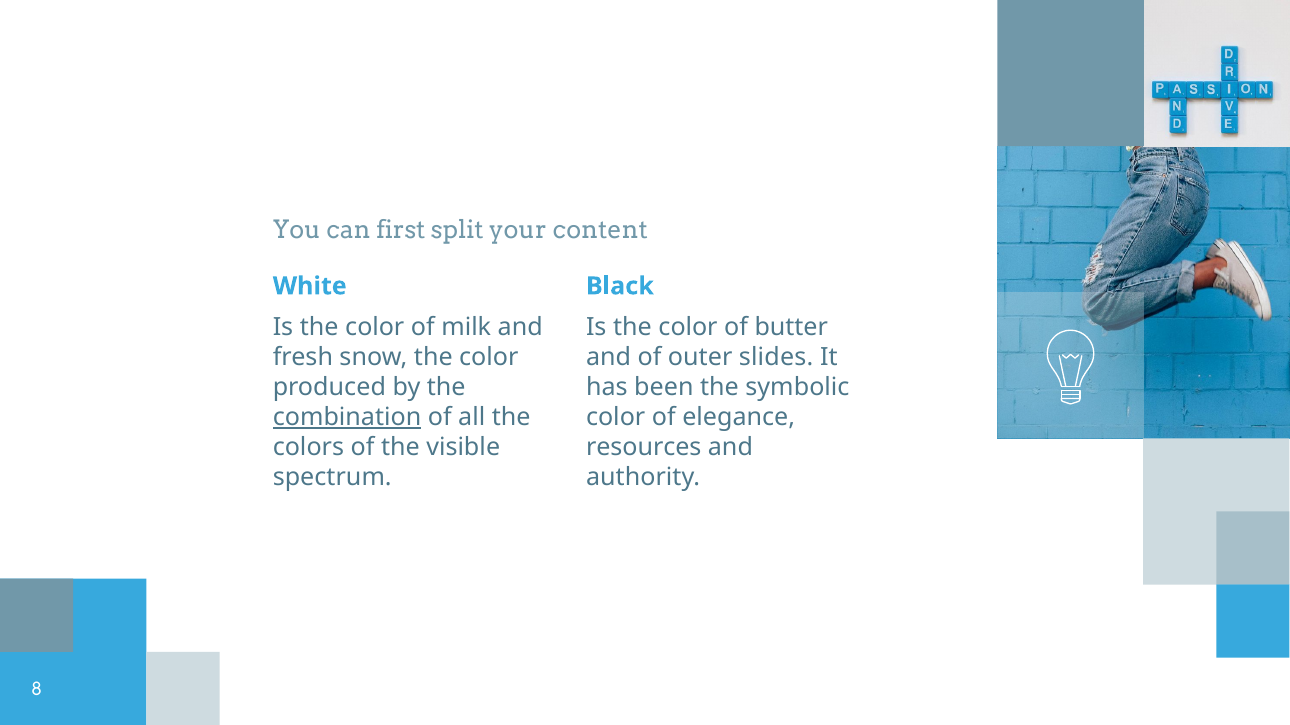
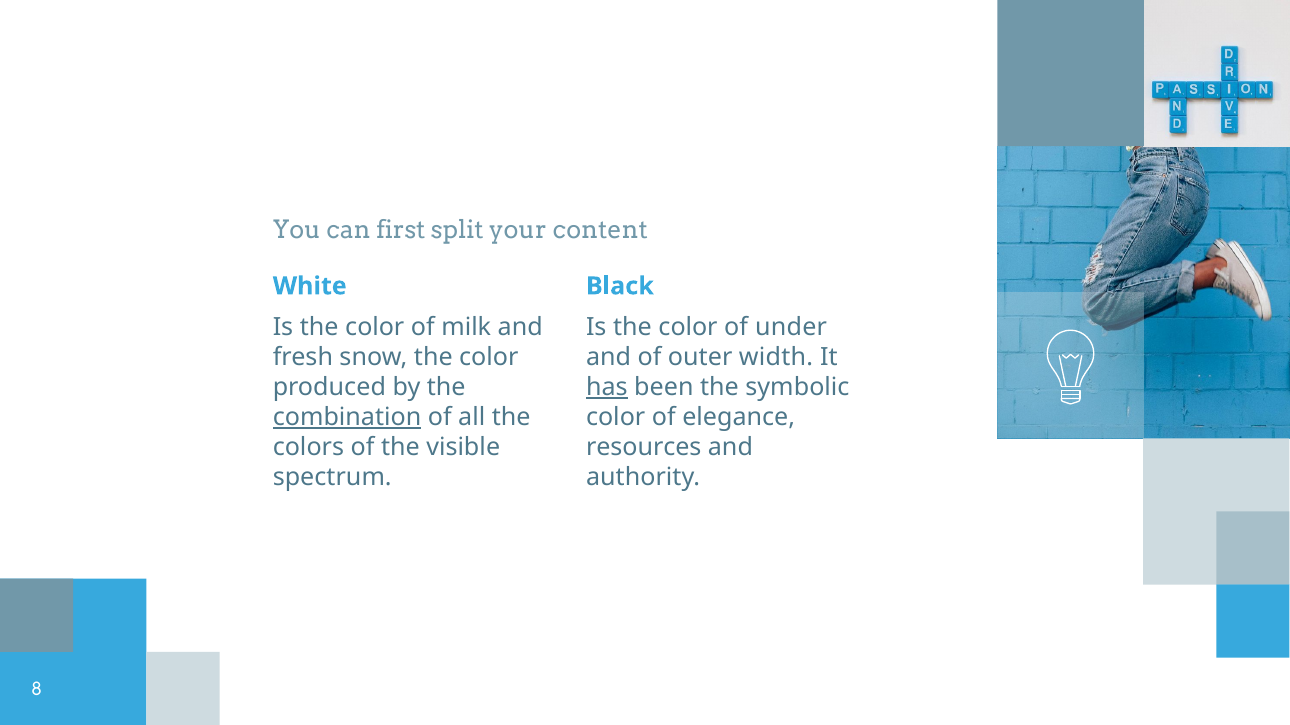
butter: butter -> under (791, 327)
slides: slides -> width (776, 357)
has underline: none -> present (607, 387)
